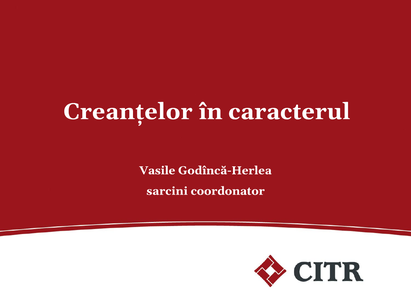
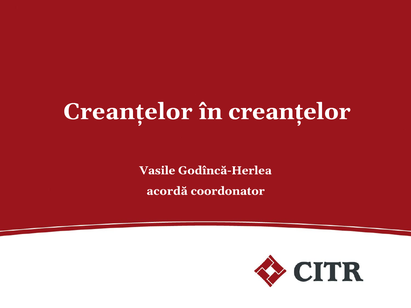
în caracterul: caracterul -> creanțelor (289, 112)
sarcini: sarcini -> acordă (167, 191)
